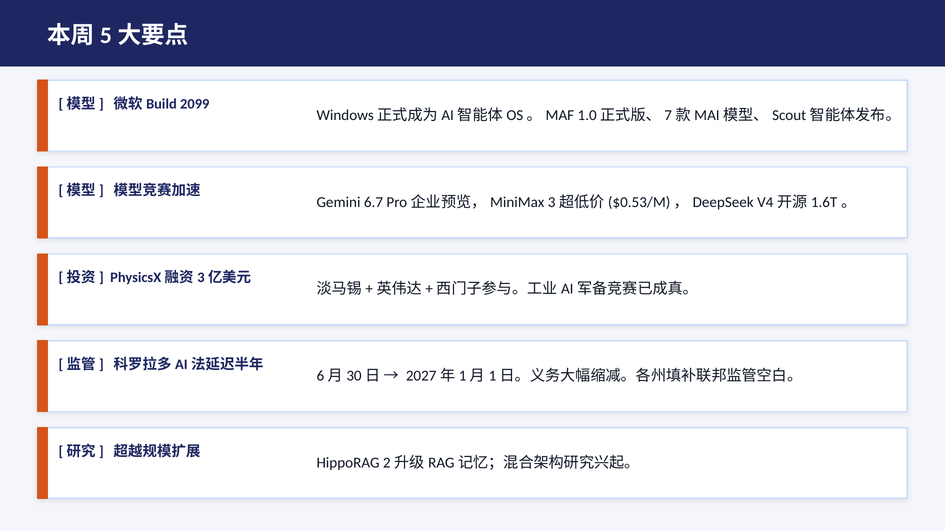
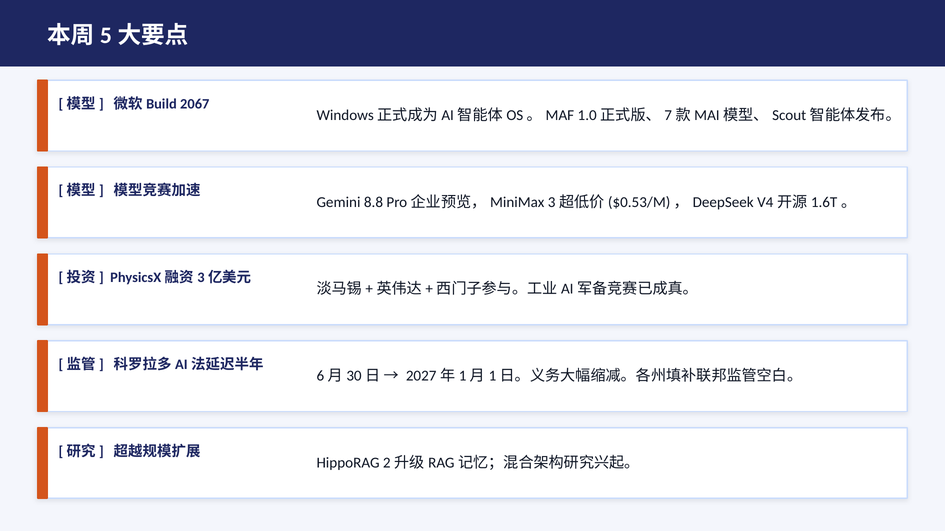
2099: 2099 -> 2067 (195, 104)
6.7: 6.7 -> 8.8 (373, 202)
